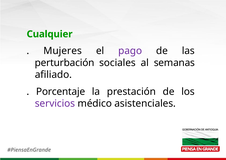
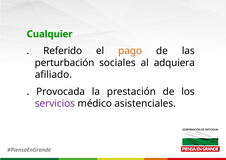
Mujeres: Mujeres -> Referido (63, 51)
pago colour: purple -> orange (130, 51)
semanas: semanas -> adquiera (174, 63)
Porcentaje: Porcentaje -> Provocada (61, 91)
